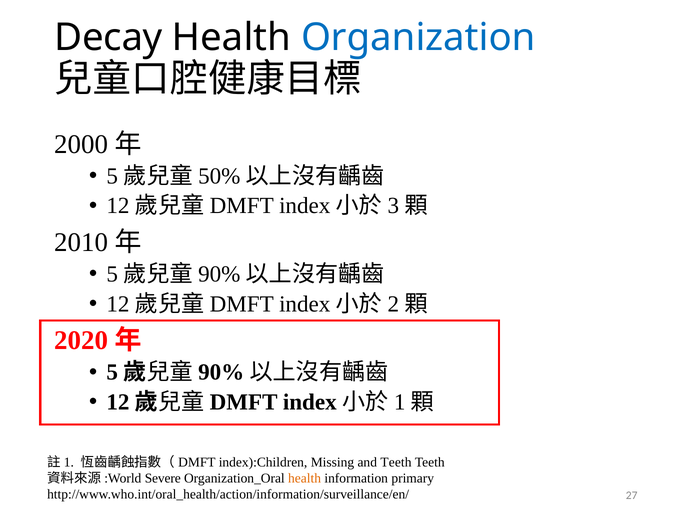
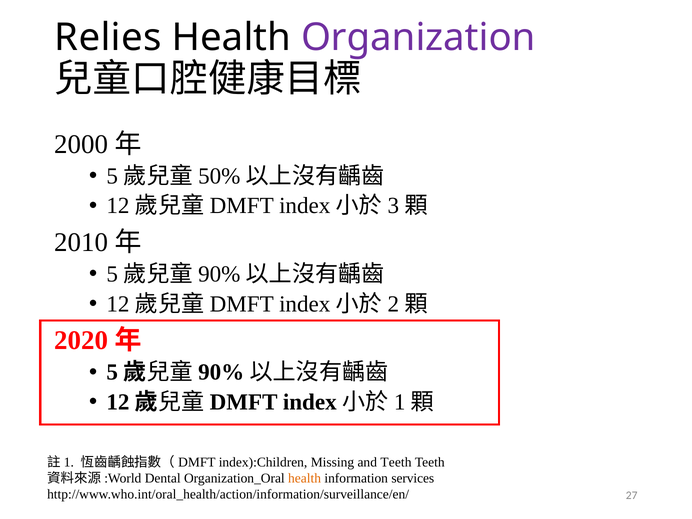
Decay: Decay -> Relies (108, 37)
Organization colour: blue -> purple (418, 37)
Severe: Severe -> Dental (163, 478)
primary: primary -> services (413, 478)
